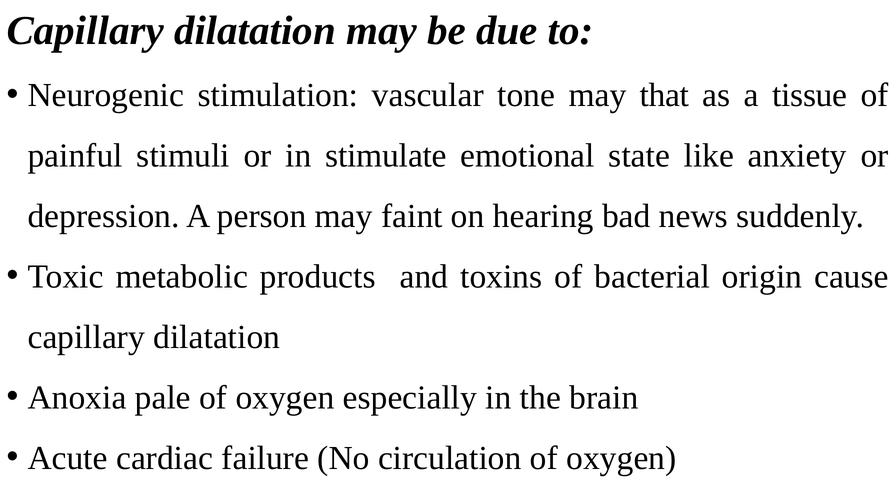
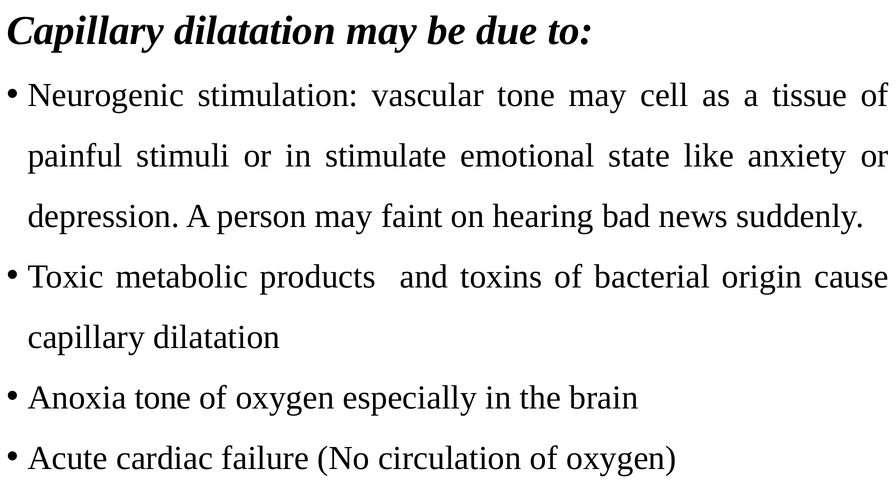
that: that -> cell (664, 95)
Anoxia pale: pale -> tone (163, 398)
